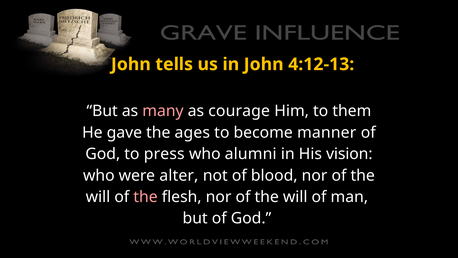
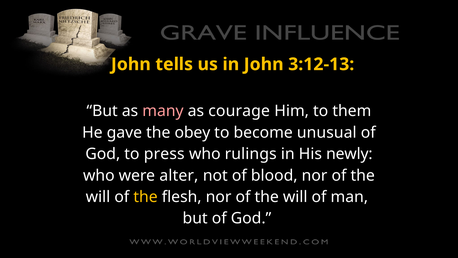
4:12-13: 4:12-13 -> 3:12-13 (321, 64)
ages: ages -> obey (192, 132)
manner: manner -> unusual (327, 132)
alumni: alumni -> rulings (251, 154)
vision: vision -> newly (349, 154)
the colour: pink -> yellow (146, 197)
